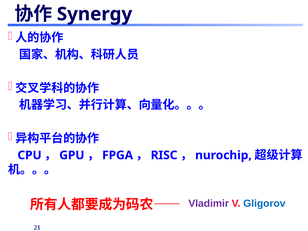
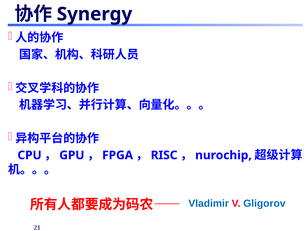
Vladimir colour: purple -> blue (209, 203)
